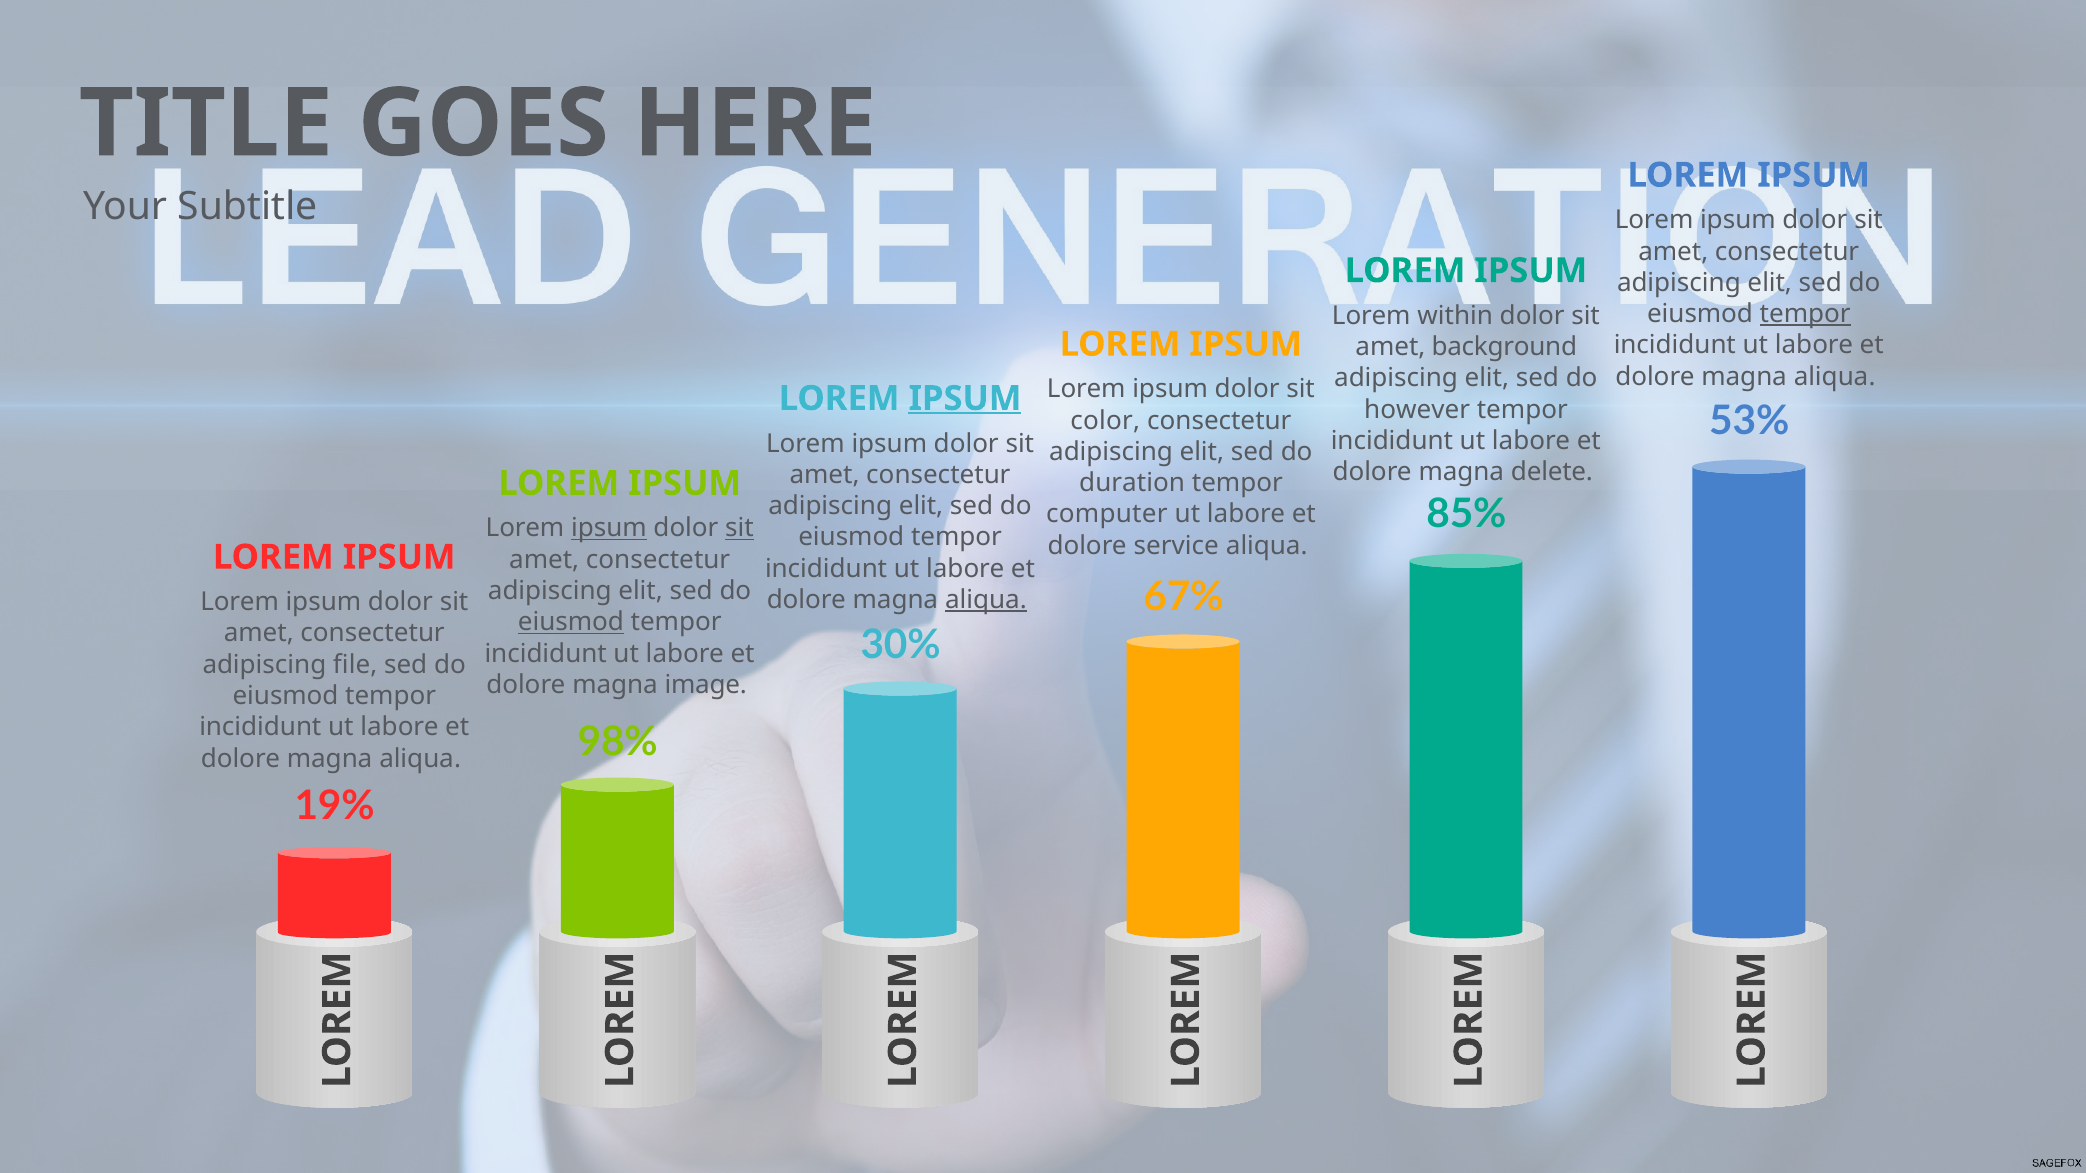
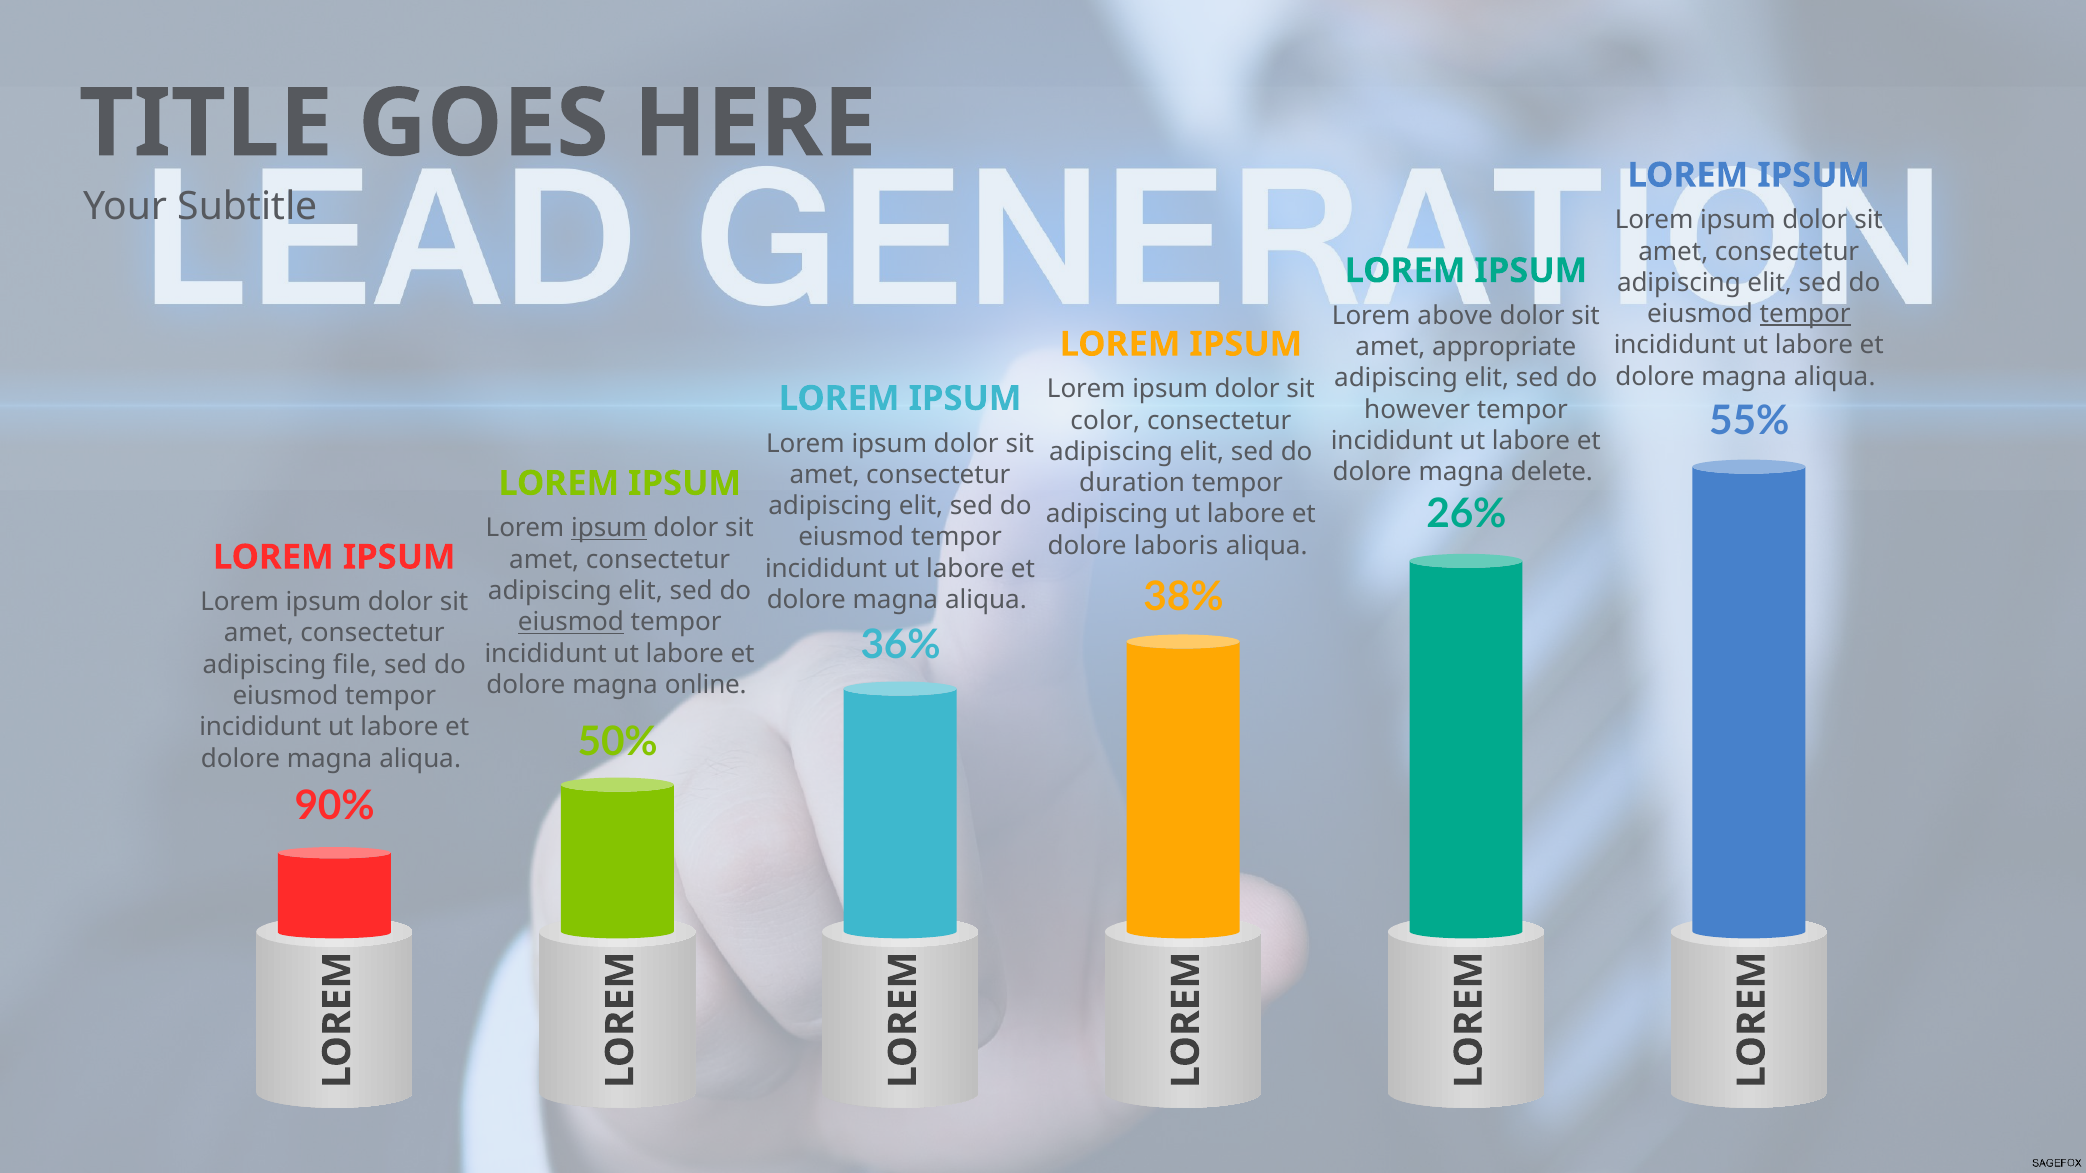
within: within -> above (1455, 316)
background: background -> appropriate (1504, 347)
IPSUM underline: present -> none (965, 399)
53%: 53% -> 55% (1749, 421)
85%: 85% -> 26% (1466, 514)
computer: computer -> adipiscing (1107, 514)
sit underline: present -> none (739, 529)
service: service -> laboris (1176, 546)
67%: 67% -> 38% (1184, 597)
aliqua underline: present -> none (986, 600)
30%: 30% -> 36% (901, 645)
image: image -> online (706, 685)
98%: 98% -> 50% (618, 743)
19%: 19% -> 90% (335, 806)
